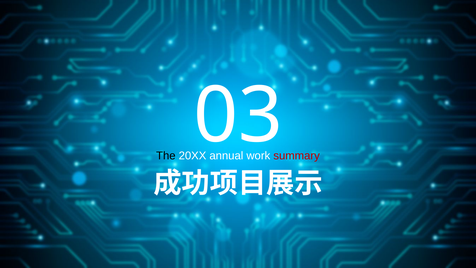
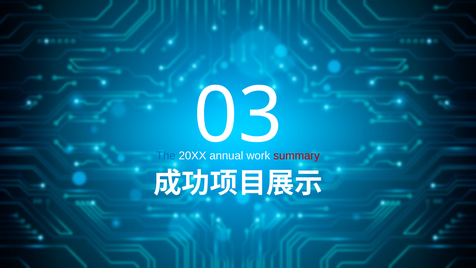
The colour: black -> blue (166, 156)
